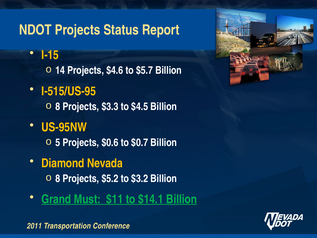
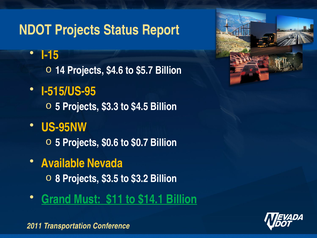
8: 8 -> 5 (58, 106)
Diamond: Diamond -> Available (63, 163)
$5.2: $5.2 -> $3.5 (110, 179)
